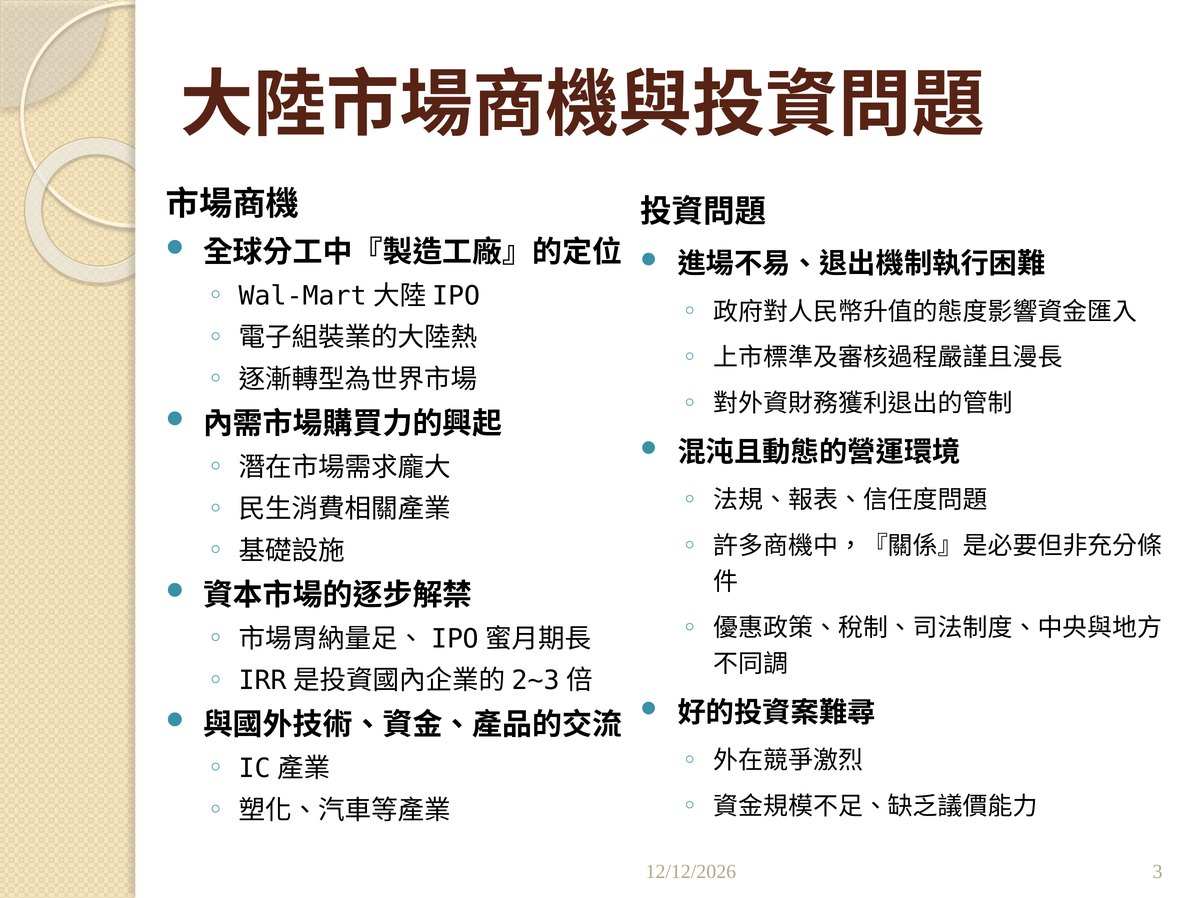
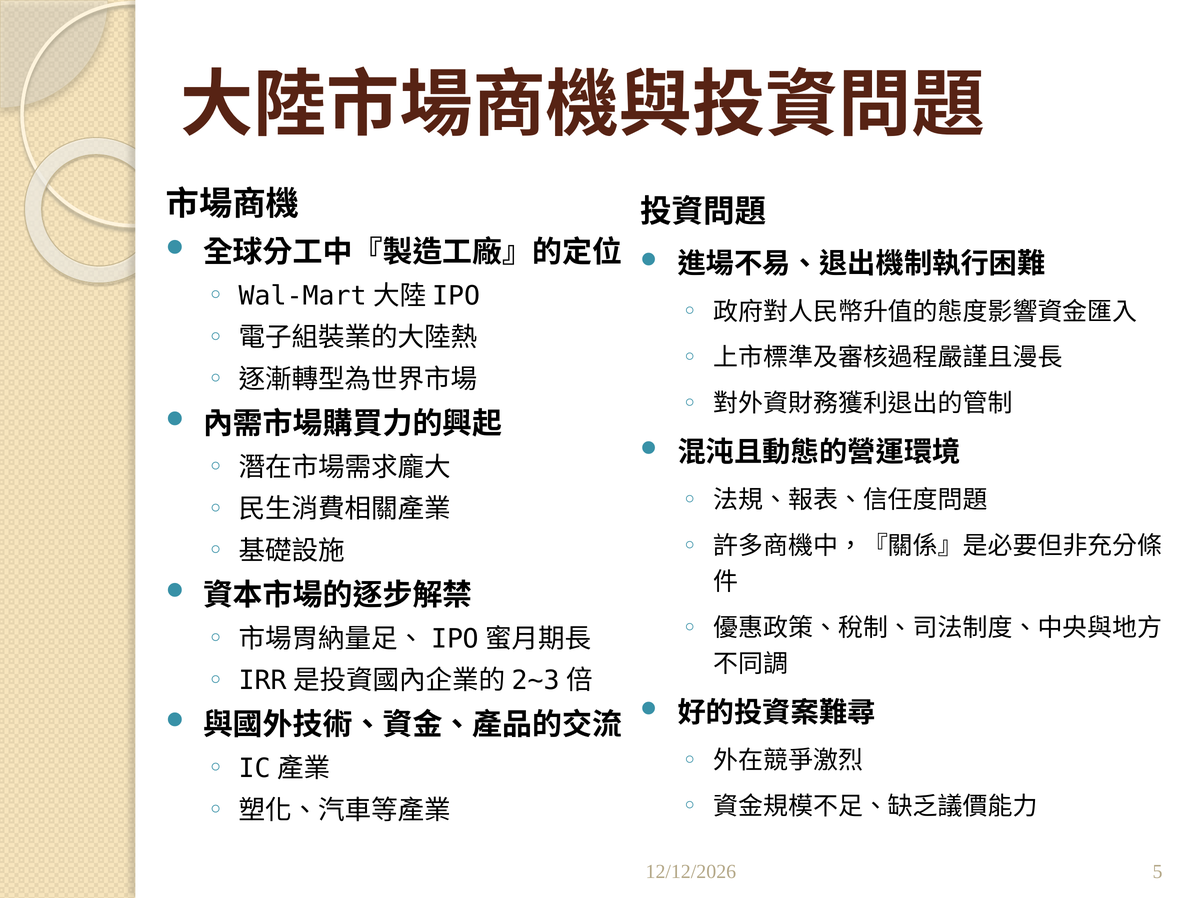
3: 3 -> 5 (1157, 871)
